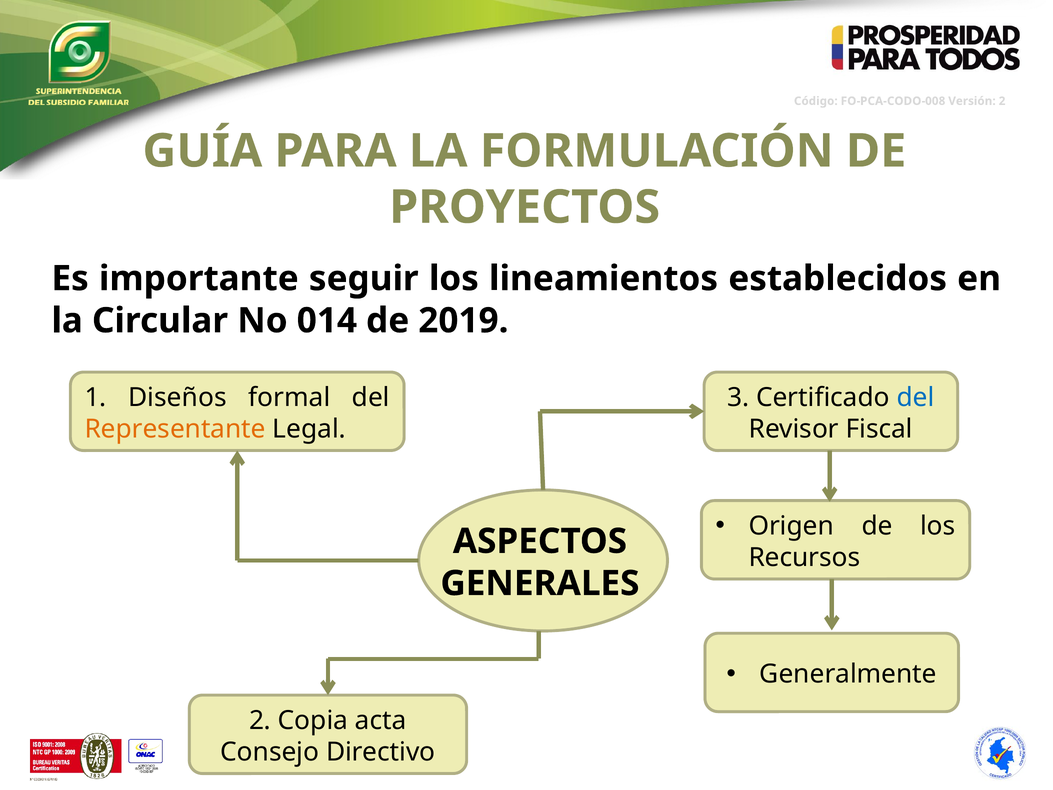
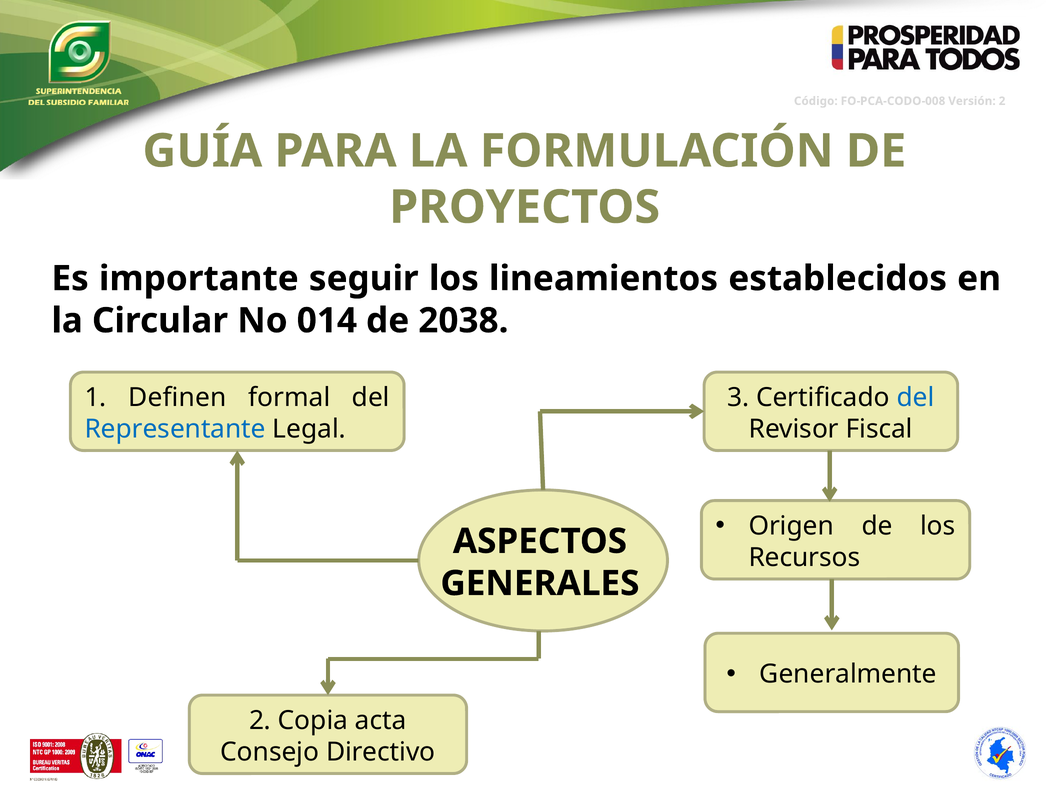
2019: 2019 -> 2038 (463, 321)
Diseños: Diseños -> Definen (177, 397)
Representante colour: orange -> blue (175, 429)
